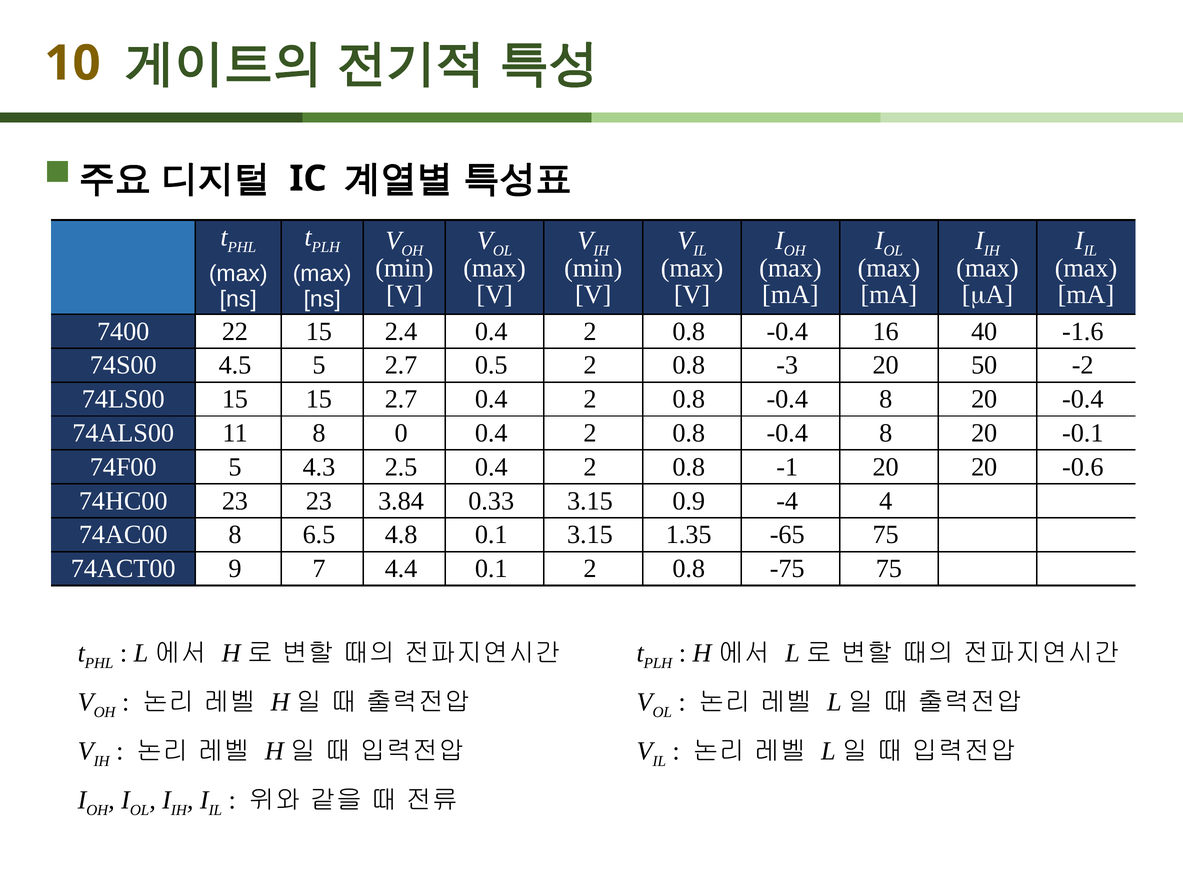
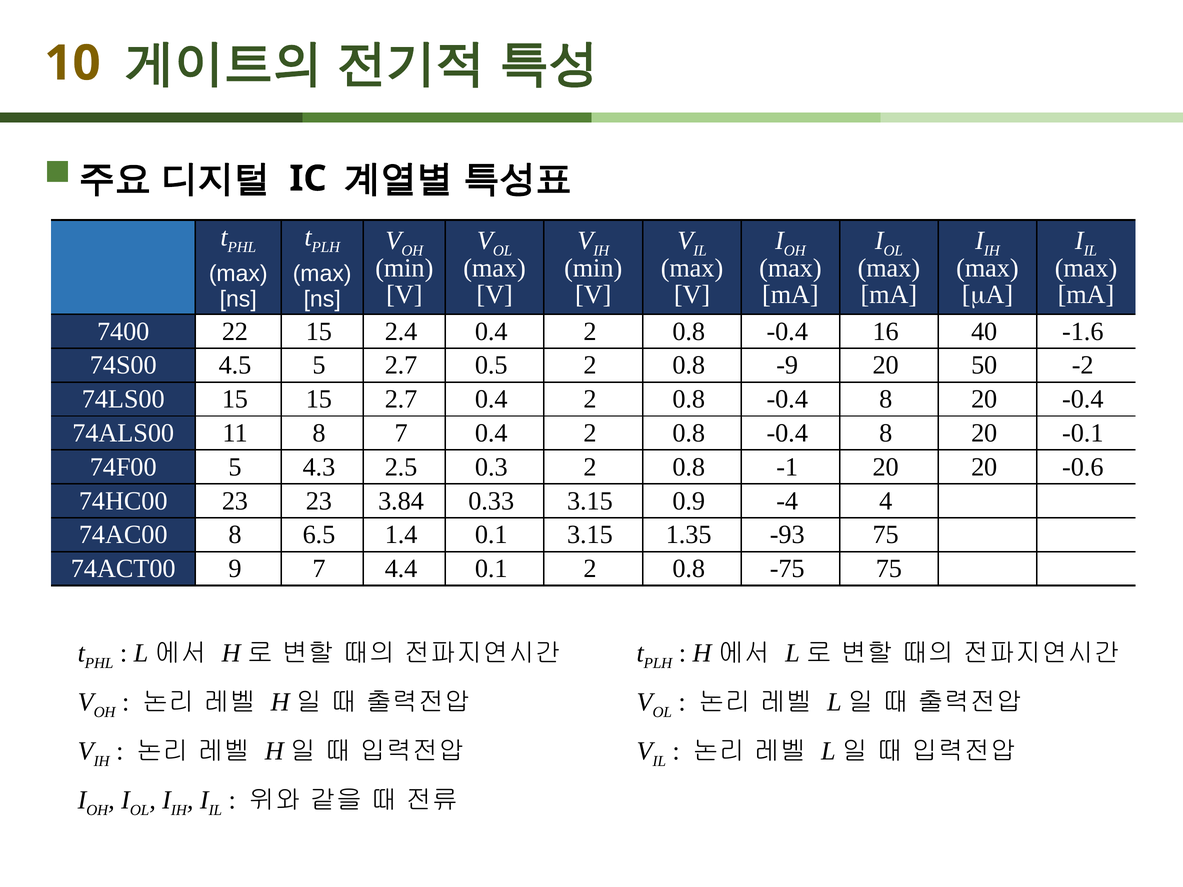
-3: -3 -> -9 (787, 365)
8 0: 0 -> 7 (401, 433)
2.5 0.4: 0.4 -> 0.3 (491, 467)
4.8: 4.8 -> 1.4 (401, 535)
-65: -65 -> -93 (787, 535)
